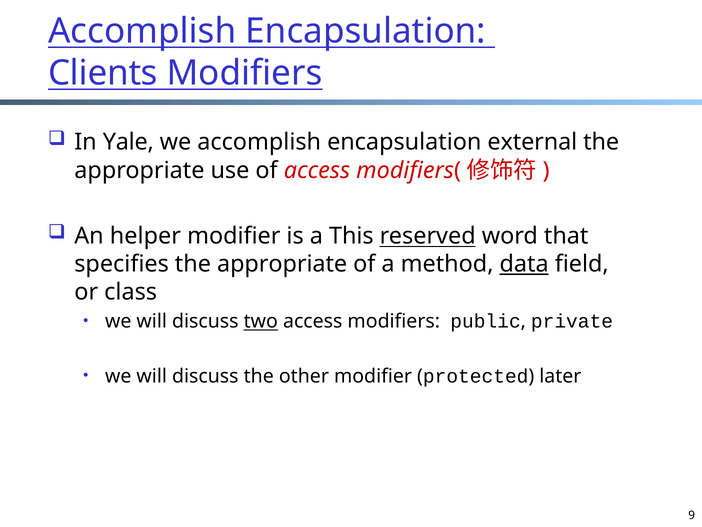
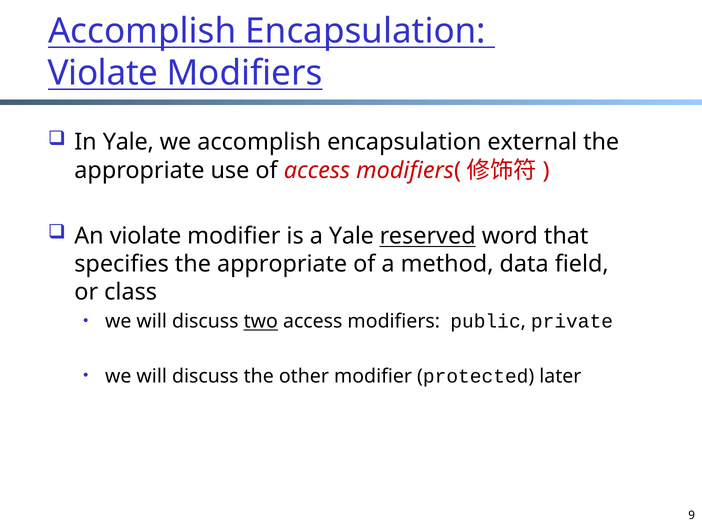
Clients: Clients -> Violate (103, 73)
An helper: helper -> violate (146, 236)
a This: This -> Yale (351, 236)
data underline: present -> none (524, 264)
